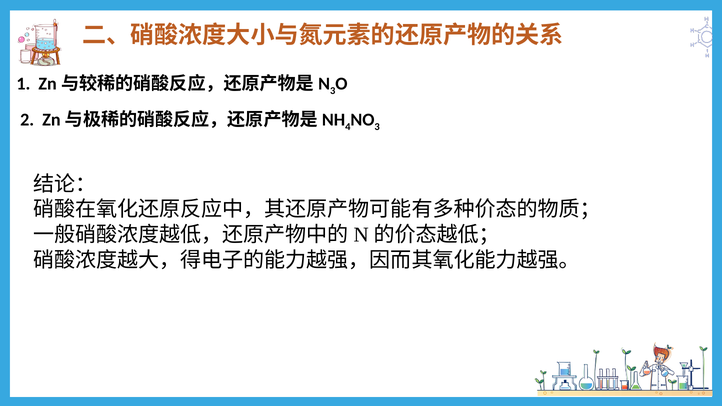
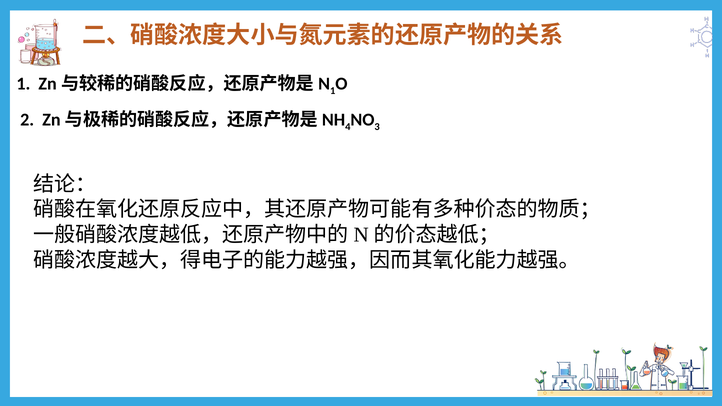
3: 3 -> 1 (333, 91)
